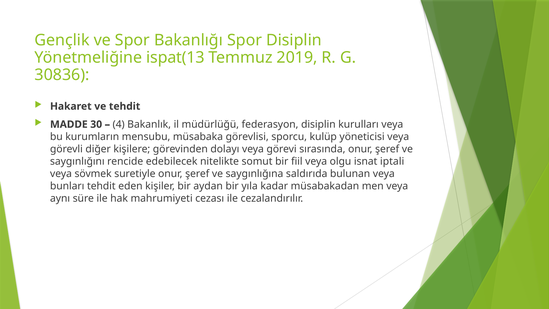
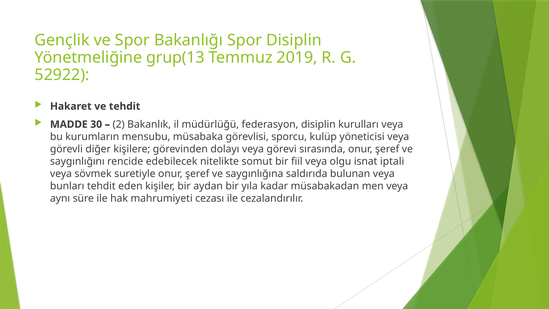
ispat(13: ispat(13 -> grup(13 (175, 58)
30836: 30836 -> 52922 (62, 75)
4: 4 -> 2 (119, 124)
